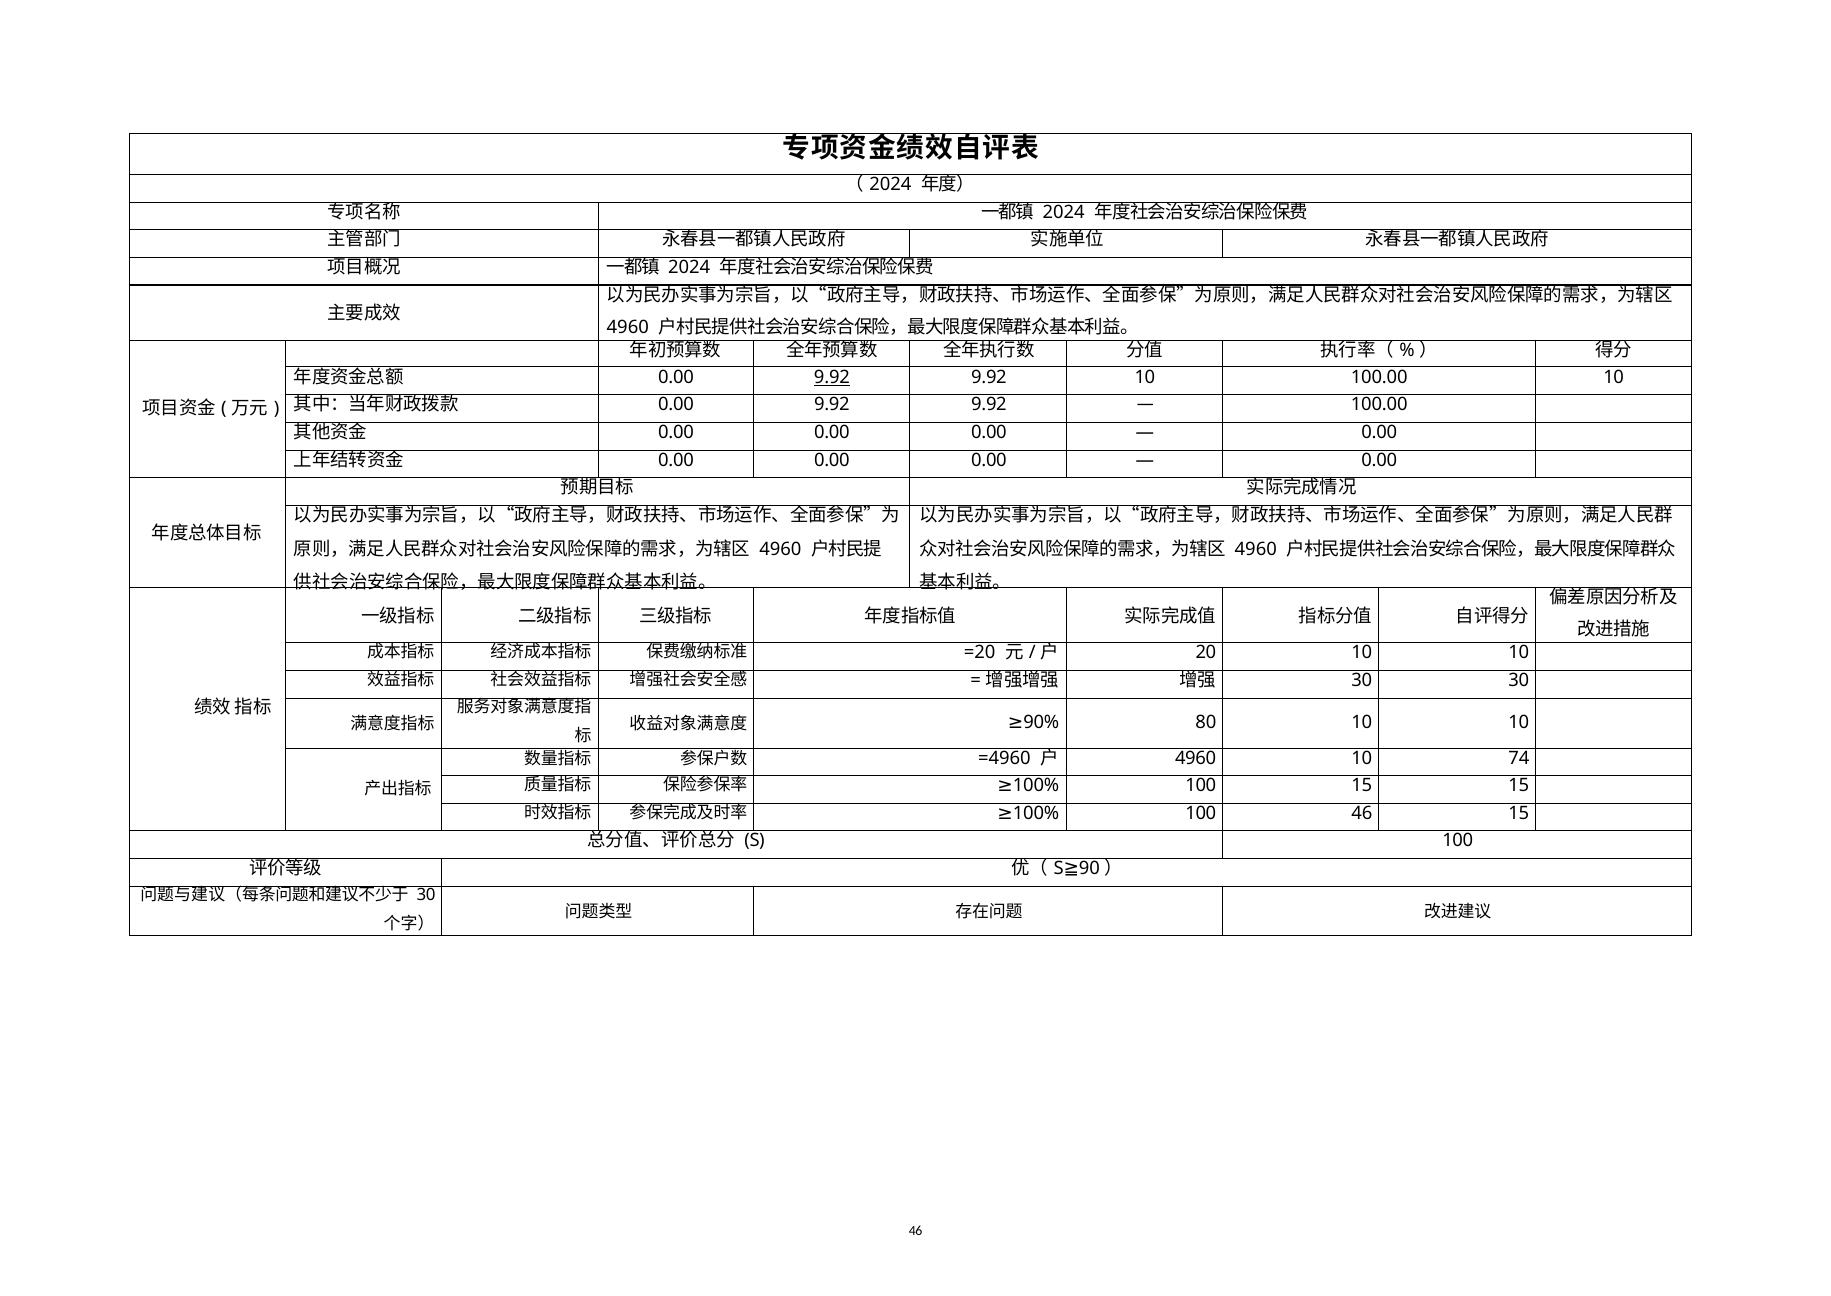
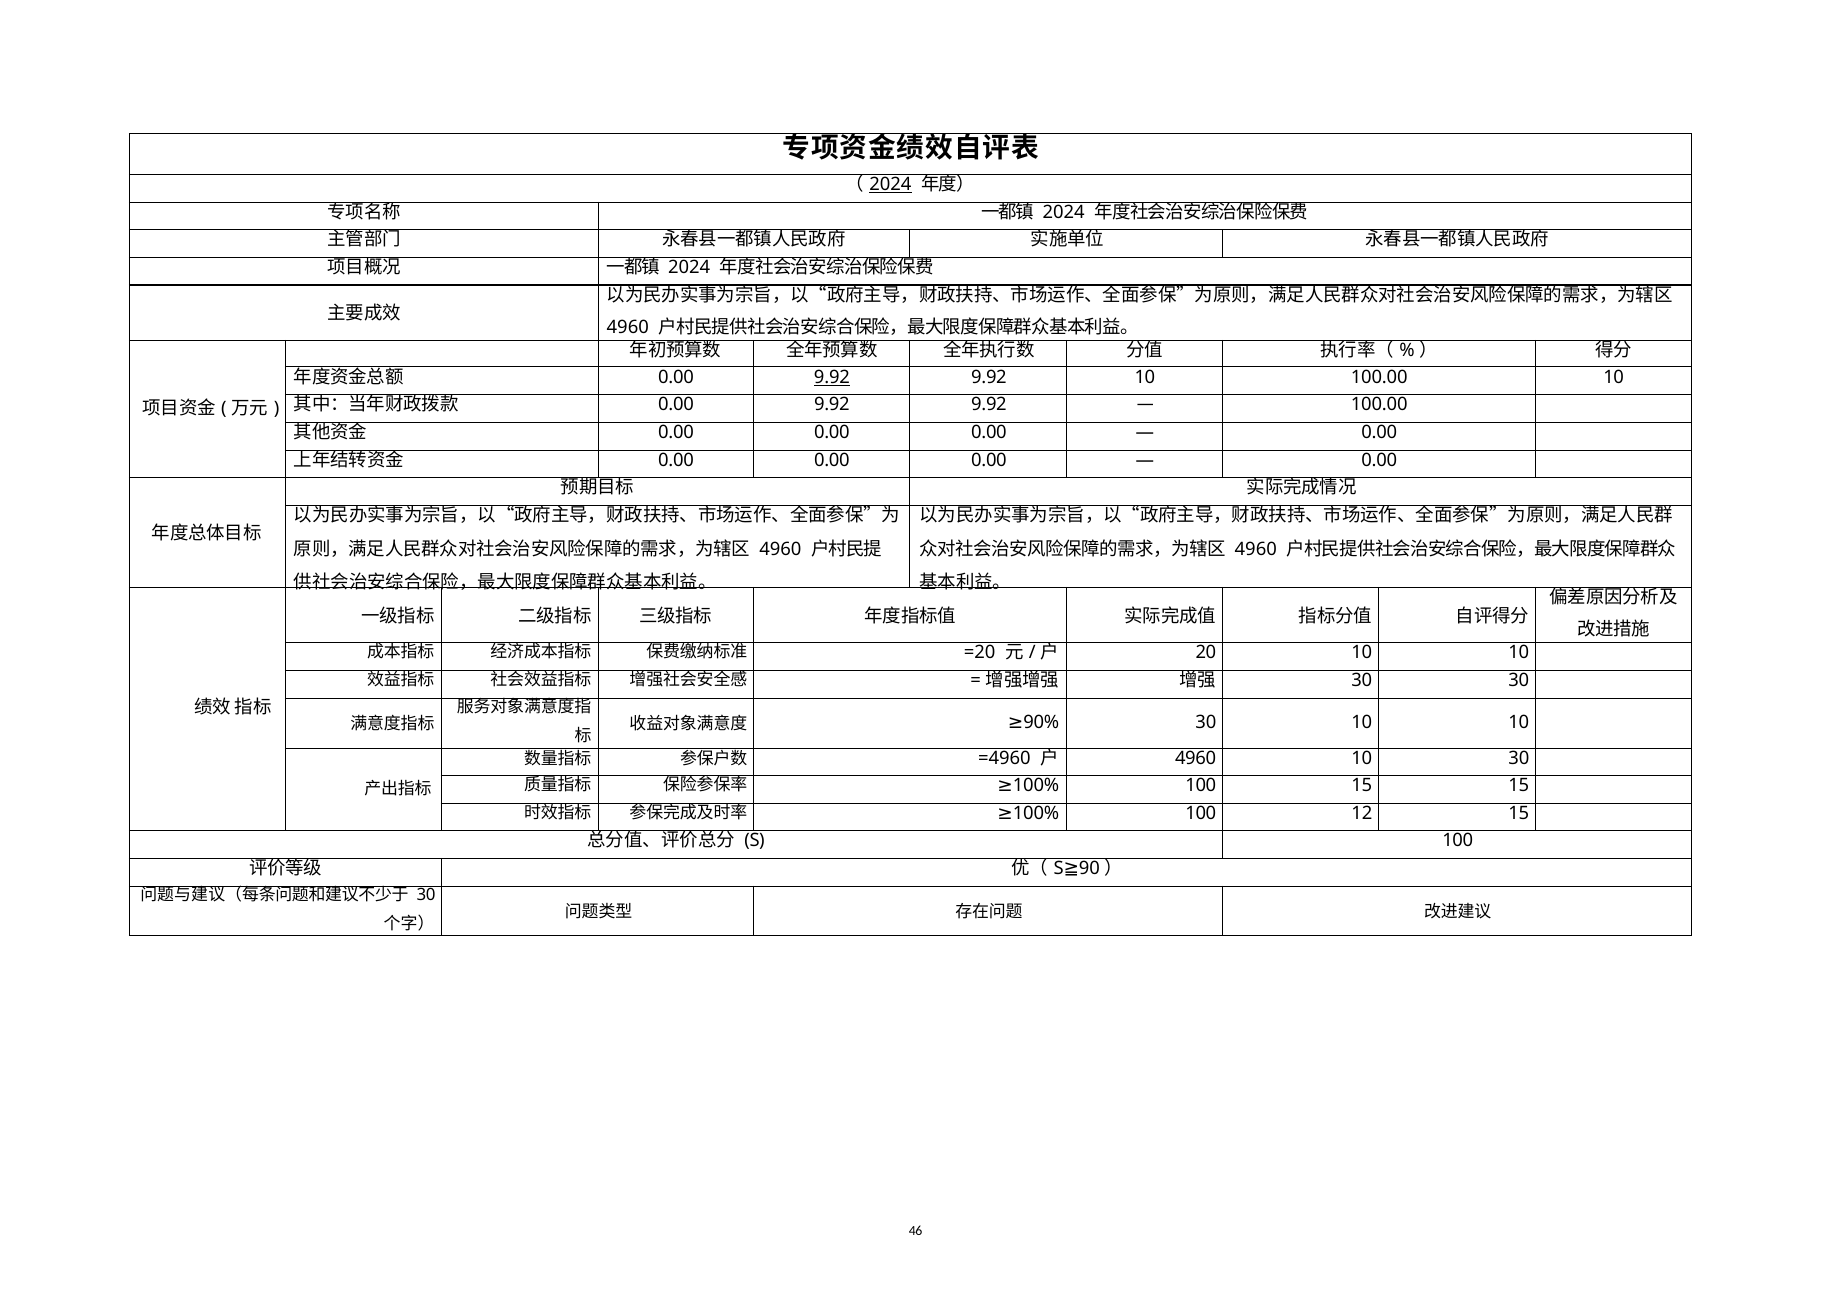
2024 underline: none -> present (890, 184)
≥90% 80: 80 -> 30 (1206, 723)
10 74: 74 -> 30 (1519, 759)
100 46: 46 -> 12 (1362, 813)
